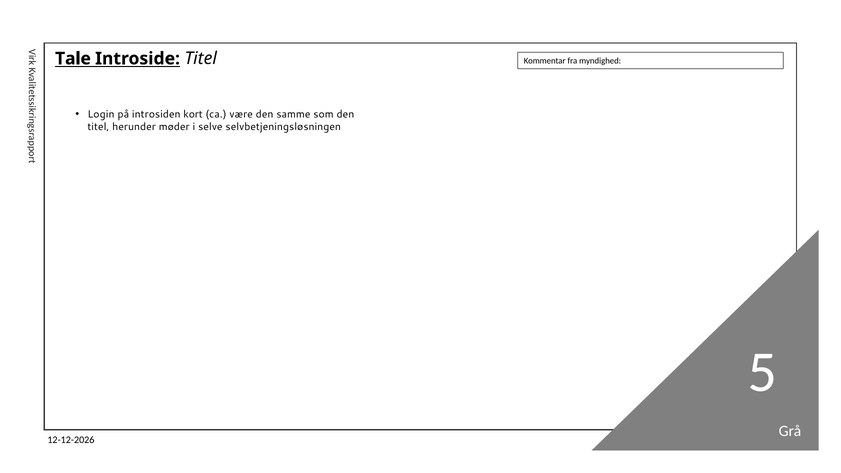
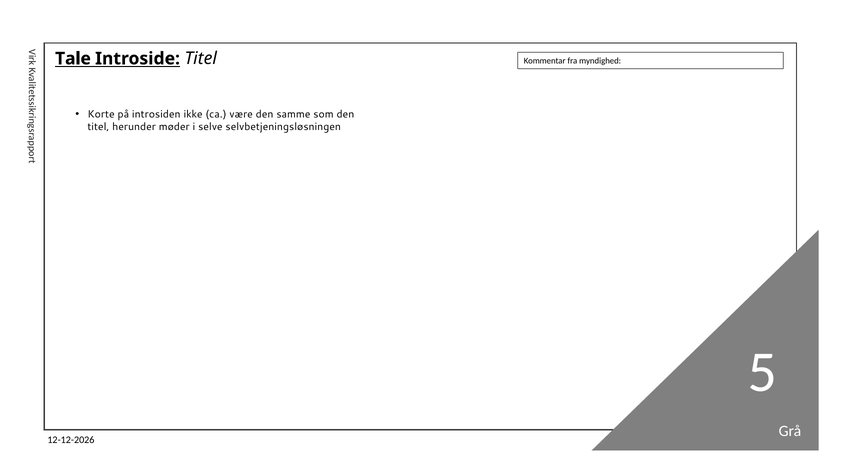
Login: Login -> Korte (101, 114)
kort: kort -> ikke (193, 114)
